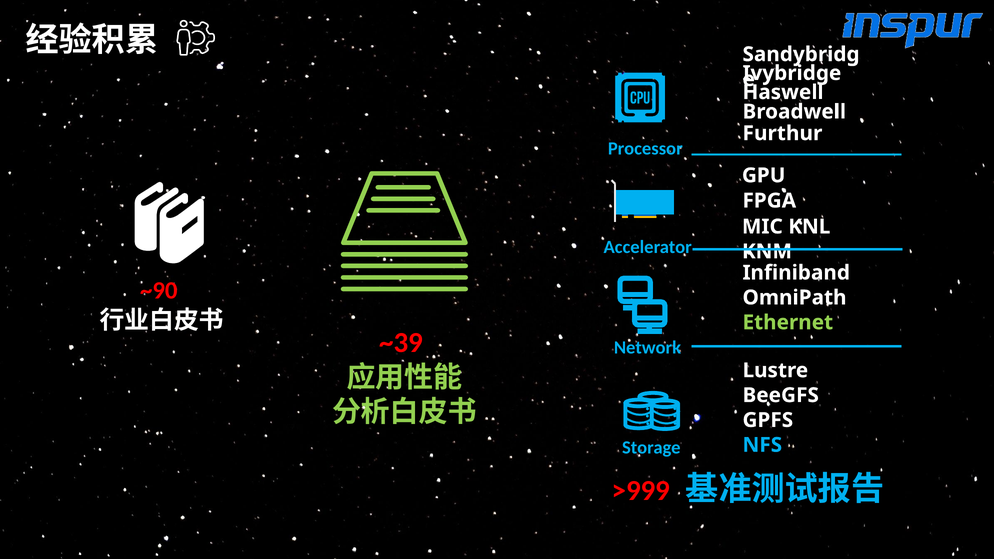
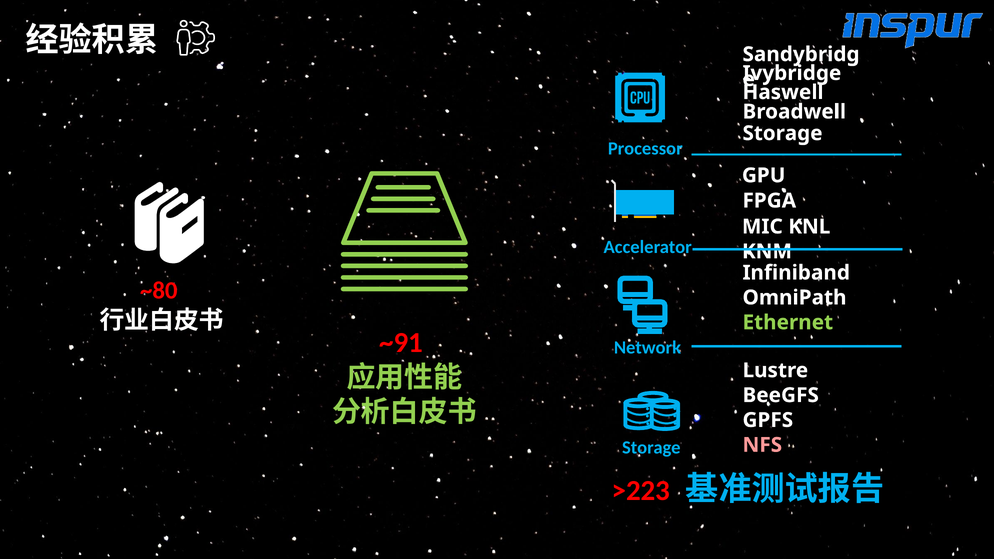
Furthur: Furthur -> Storage (783, 133)
~90: ~90 -> ~80 (159, 291)
~39: ~39 -> ~91 (401, 343)
NFS colour: light blue -> pink (762, 445)
>999: >999 -> >223 (641, 491)
